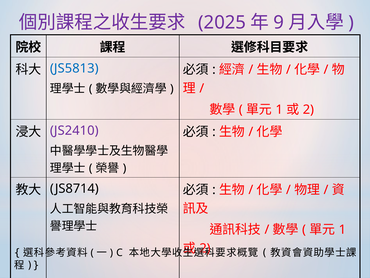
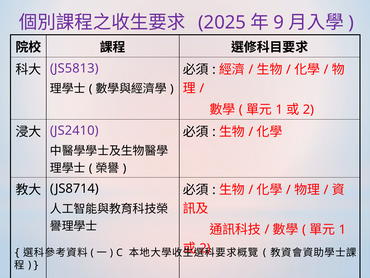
JS5813 colour: blue -> purple (74, 68)
